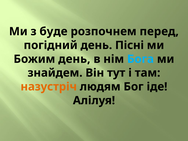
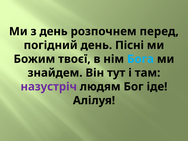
з буде: буде -> день (54, 31)
Божим день: день -> твоєї (74, 59)
назустріч colour: orange -> purple (49, 87)
